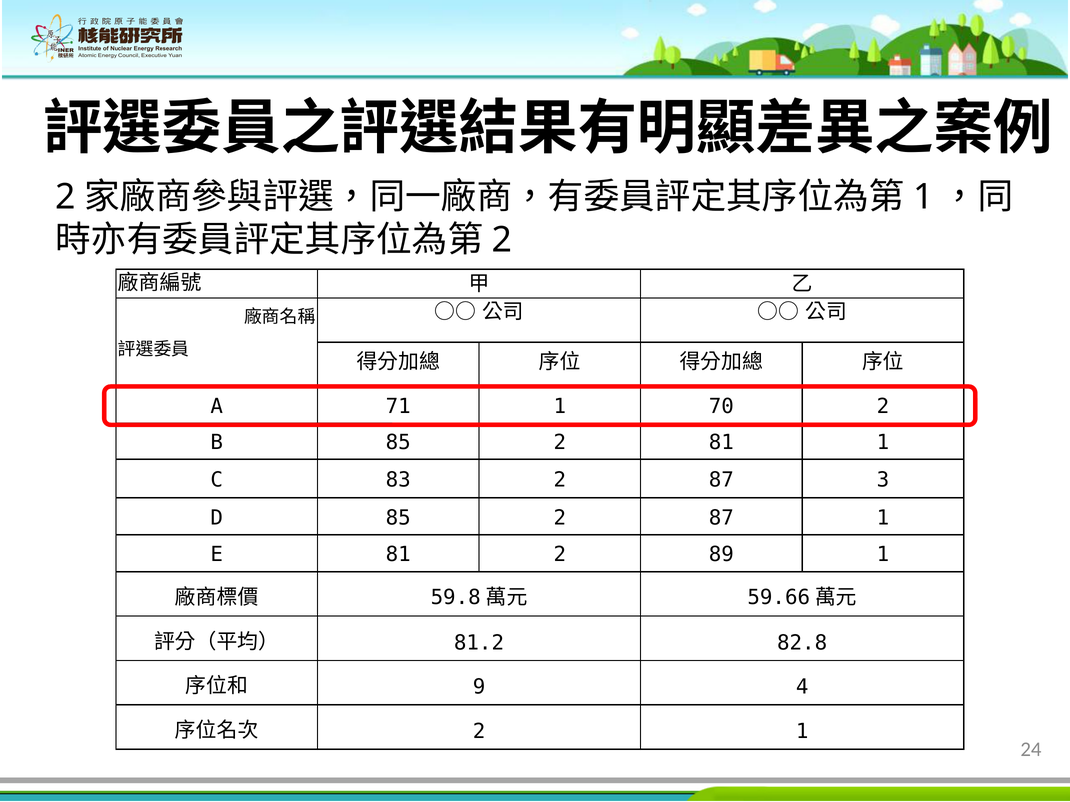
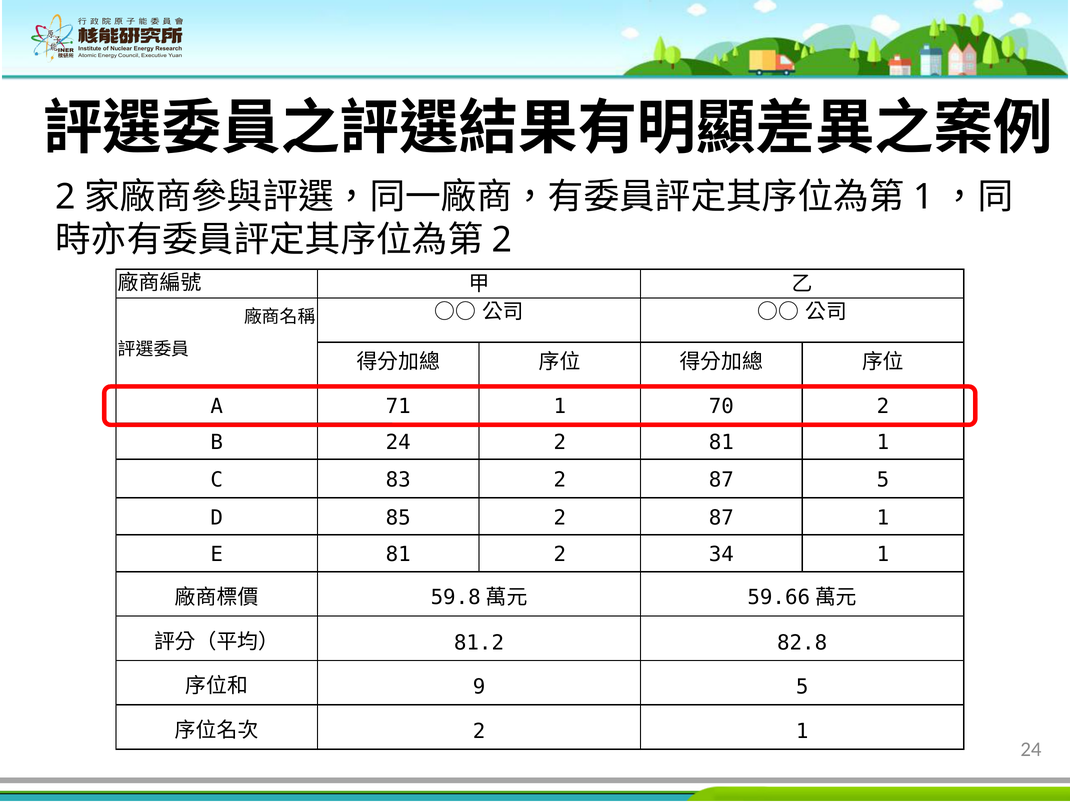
B 85: 85 -> 24 (398, 443)
87 3: 3 -> 5 (883, 480)
89: 89 -> 34 (721, 555)
9 4: 4 -> 5 (802, 688)
